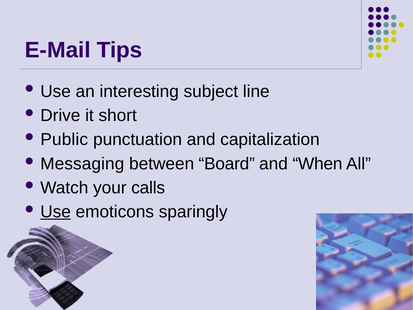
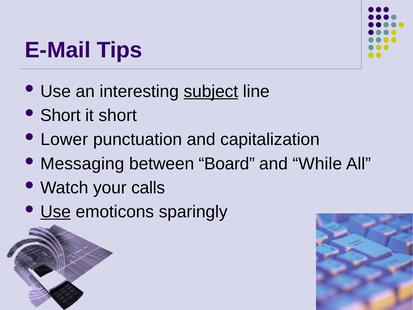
subject underline: none -> present (211, 91)
Drive: Drive -> Short (60, 115)
Public: Public -> Lower (64, 139)
When: When -> While (317, 164)
